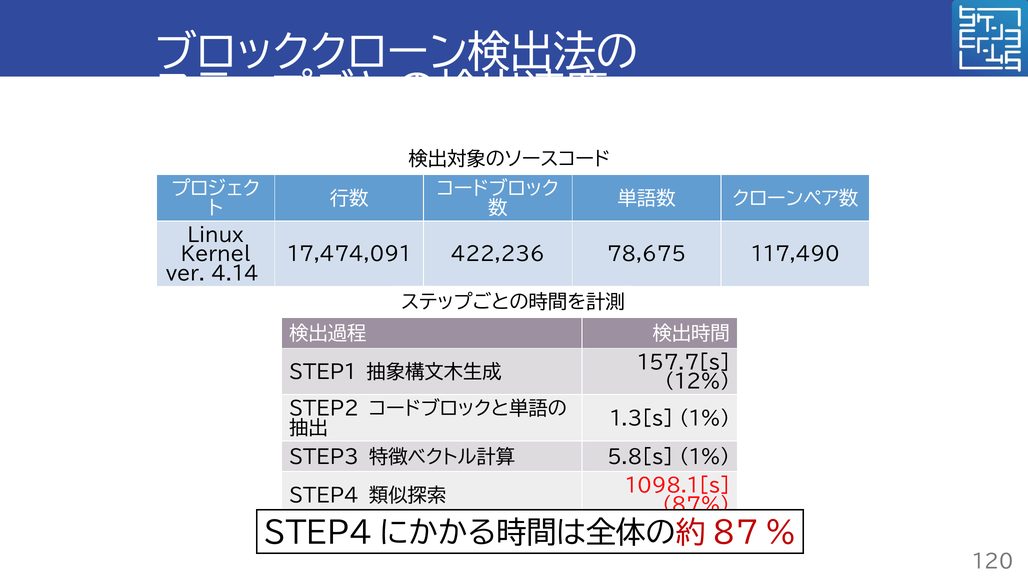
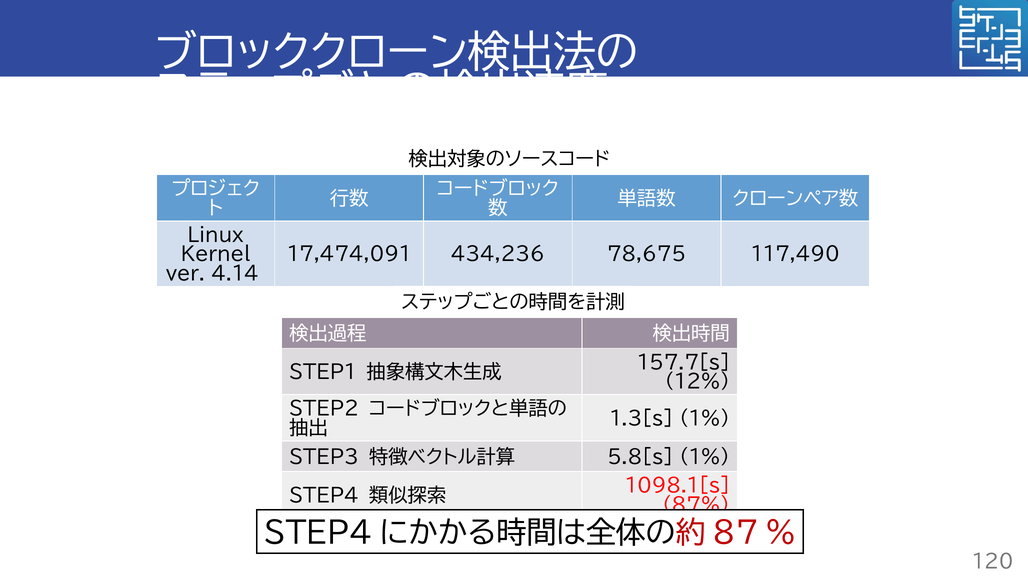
422,236: 422,236 -> 434,236 (498, 255)
